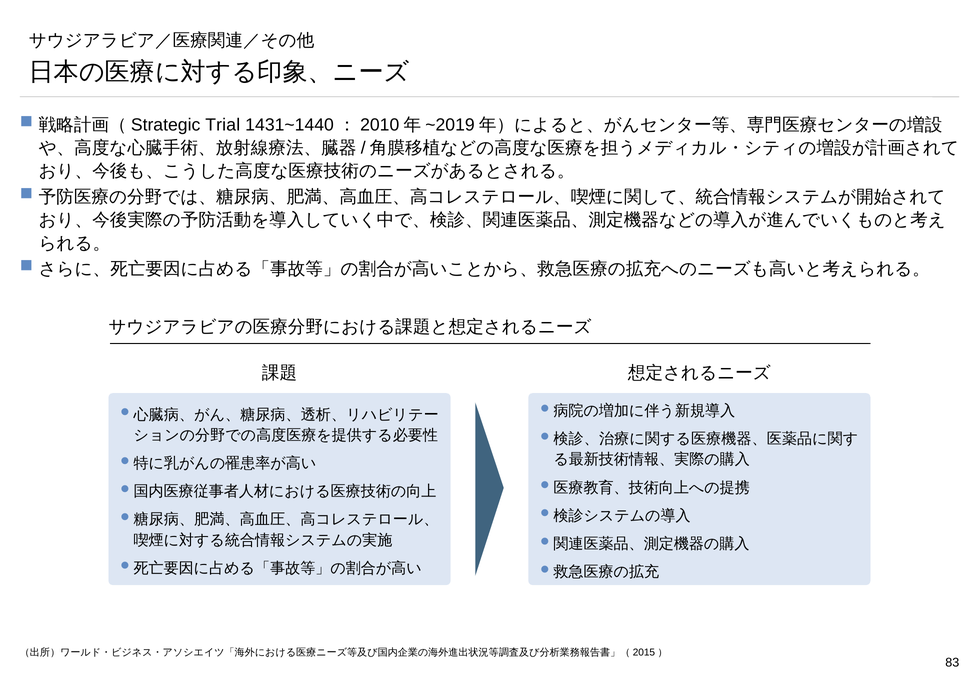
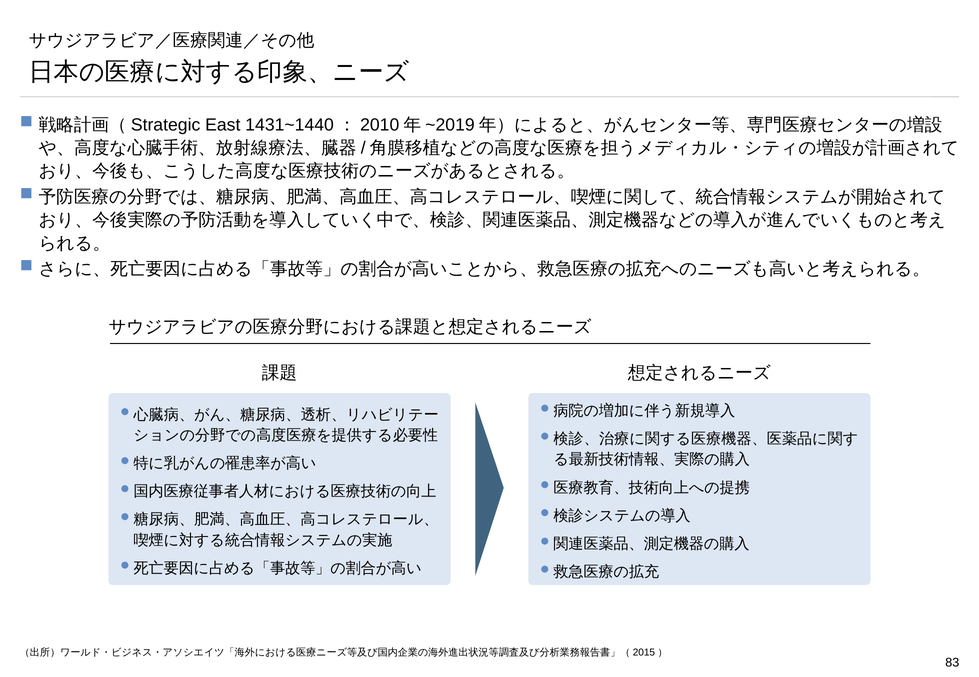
Trial: Trial -> East (223, 125)
